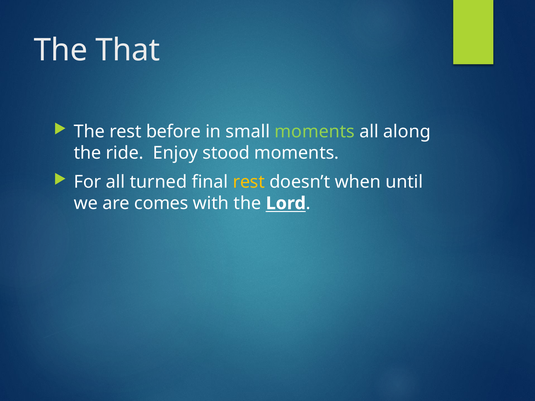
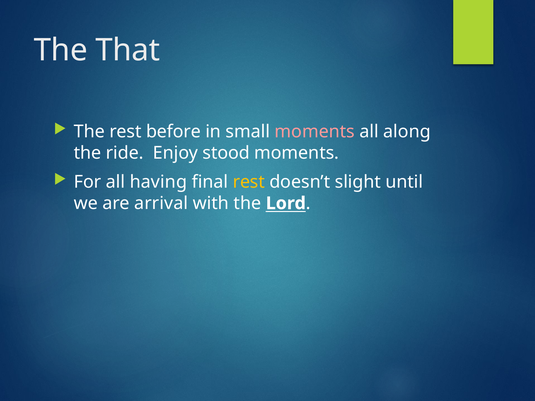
moments colour: light green -> pink (315, 132)
turned: turned -> having (158, 182)
when: when -> slight (358, 182)
comes: comes -> arrival (161, 203)
